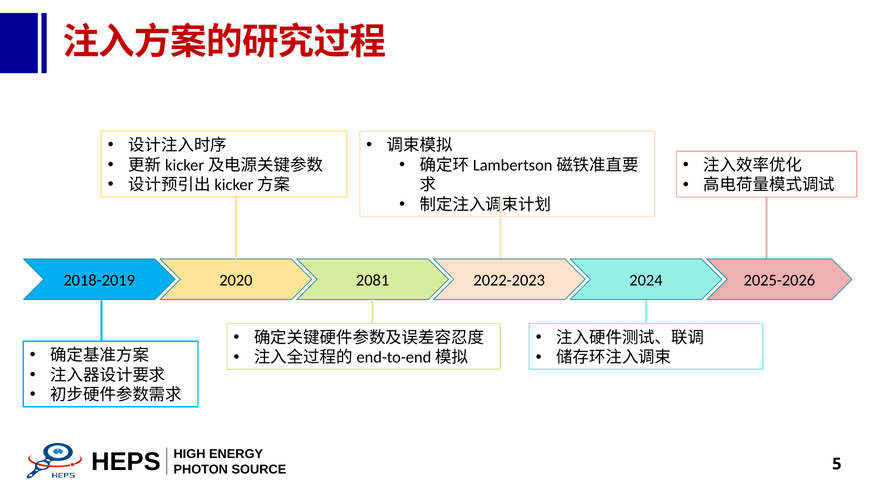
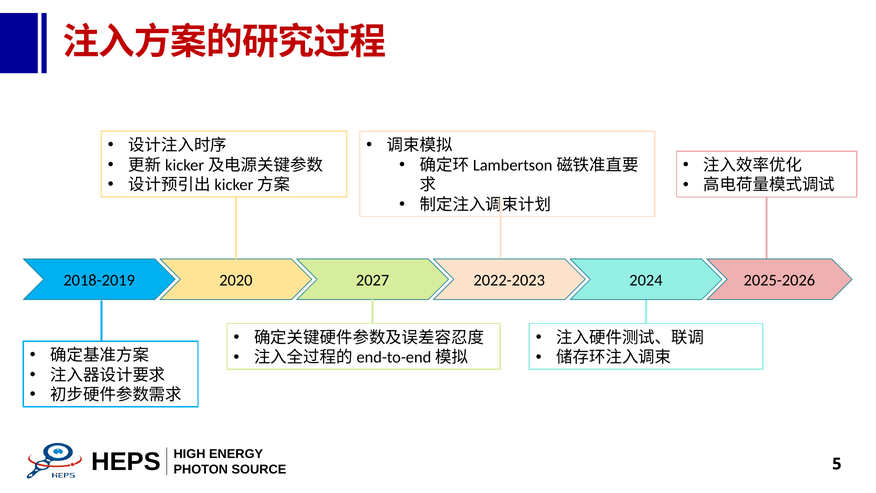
2081: 2081 -> 2027 (373, 280)
